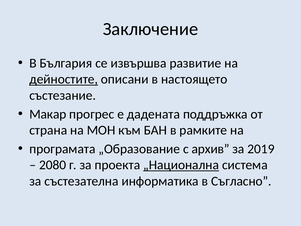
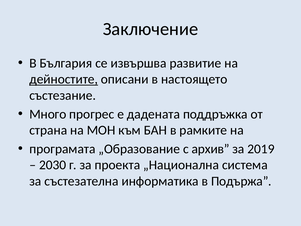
Макар: Макар -> Много (48, 114)
2080: 2080 -> 2030 (53, 165)
„Национална underline: present -> none (181, 165)
Съгласно: Съгласно -> Подържа (241, 181)
